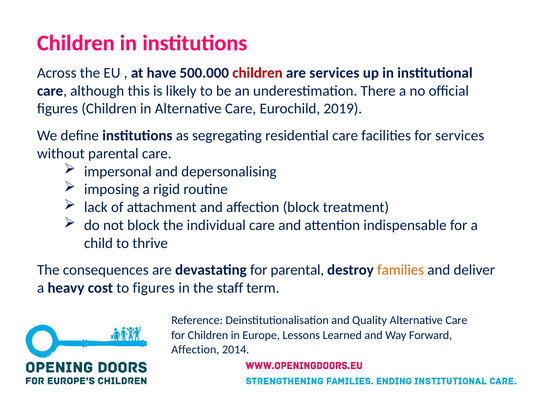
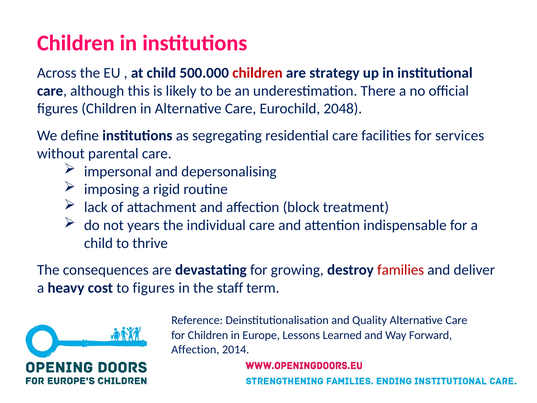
at have: have -> child (161, 73)
are services: services -> strategy (334, 73)
2019: 2019 -> 2048 (343, 109)
not block: block -> years (143, 225)
for parental: parental -> growing (297, 270)
families colour: orange -> red (401, 270)
